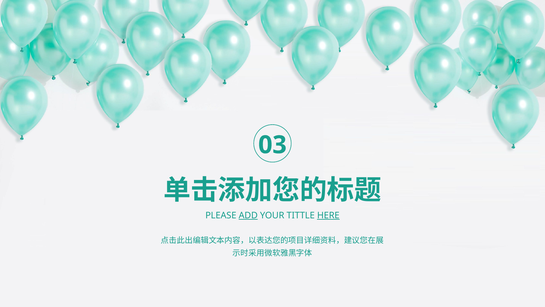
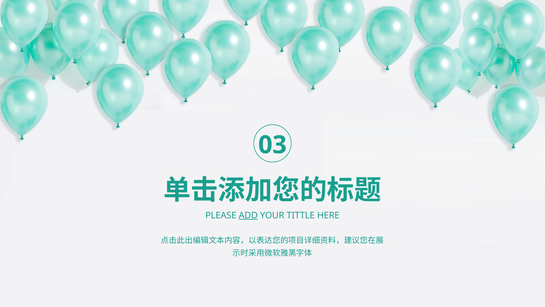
HERE underline: present -> none (328, 215)
